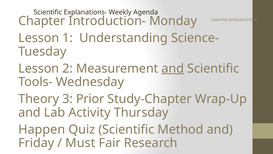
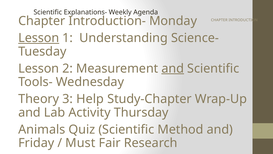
Lesson underline: none -> present (39, 38)
Prior: Prior -> Help (90, 99)
Happen: Happen -> Animals (42, 129)
